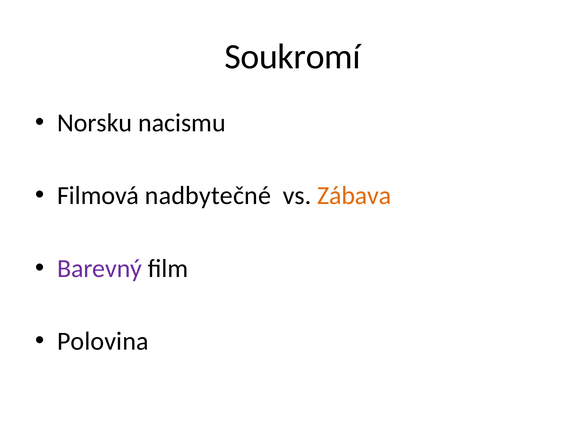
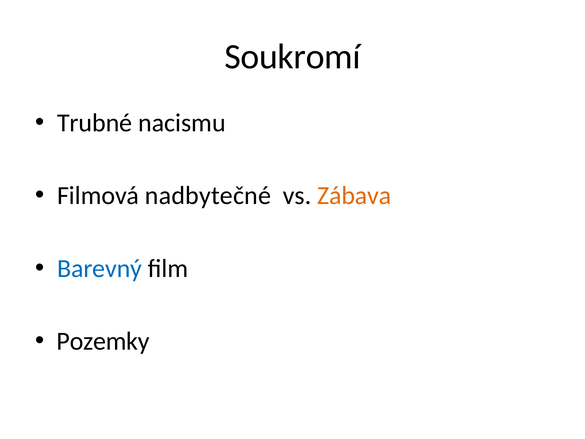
Norsku: Norsku -> Trubné (95, 123)
Barevný colour: purple -> blue (100, 268)
Polovina: Polovina -> Pozemky (103, 341)
